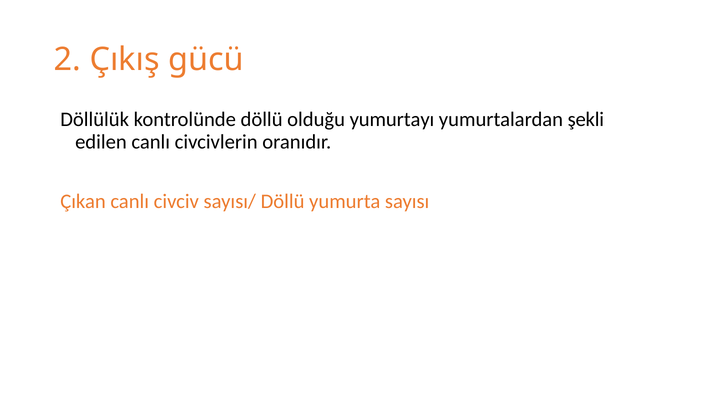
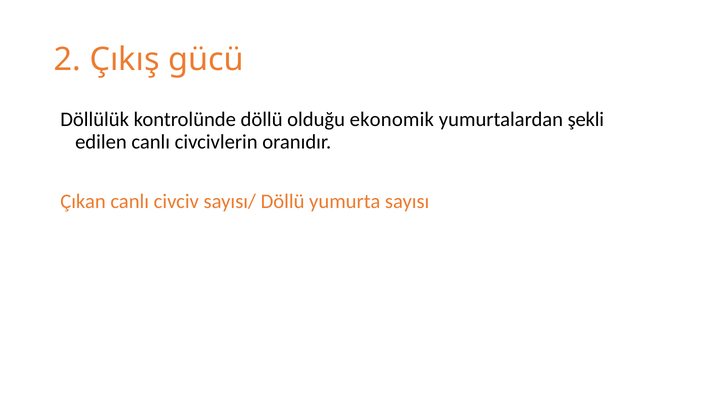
yumurtayı: yumurtayı -> ekonomik (392, 120)
